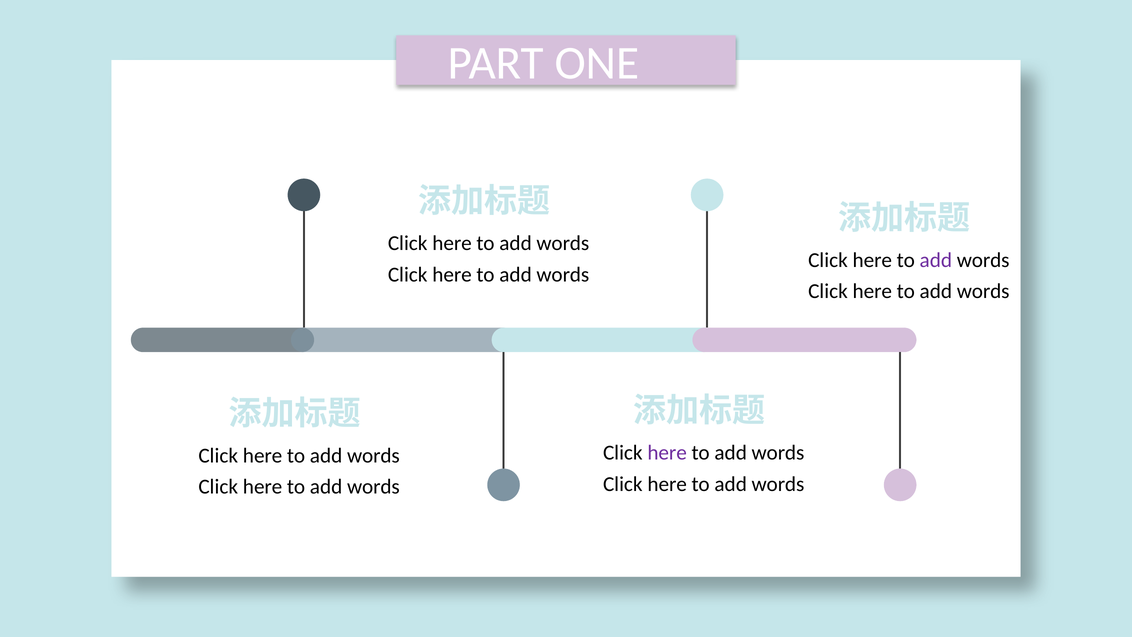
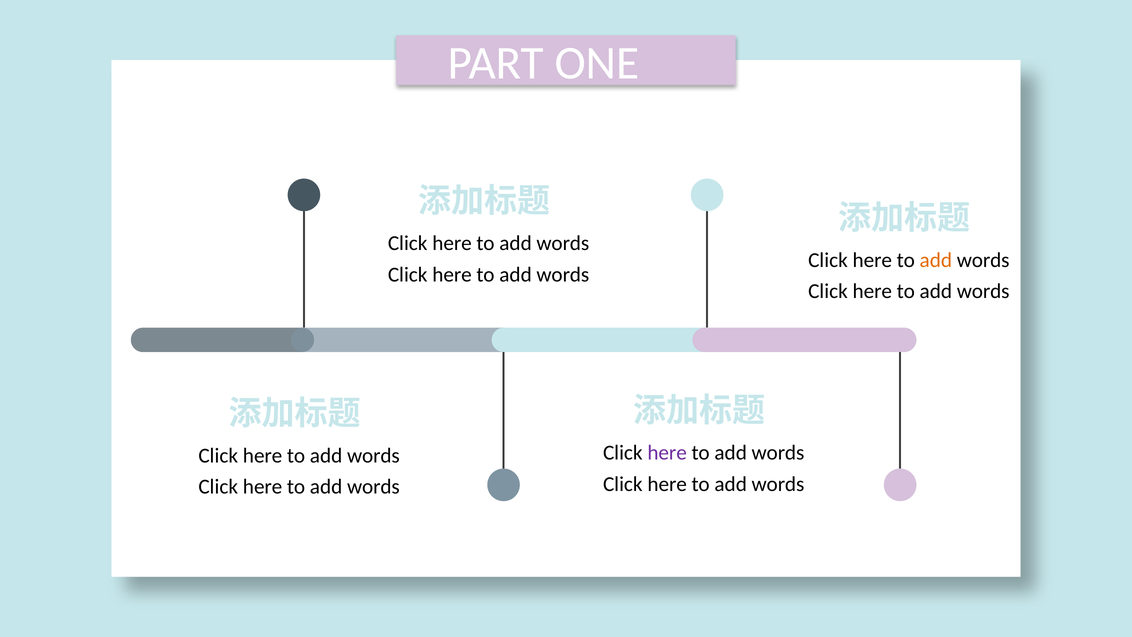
add colour: purple -> orange (936, 260)
